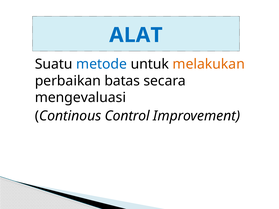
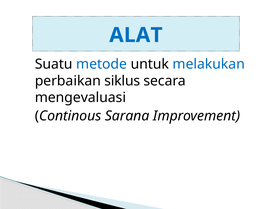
melakukan colour: orange -> blue (209, 64)
batas: batas -> siklus (122, 81)
Control: Control -> Sarana (127, 116)
